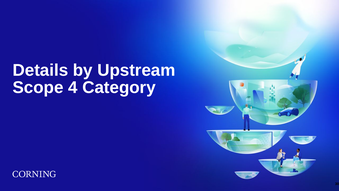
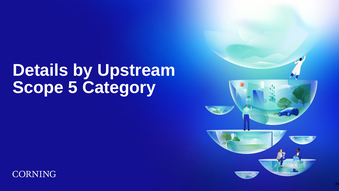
4: 4 -> 5 (73, 87)
